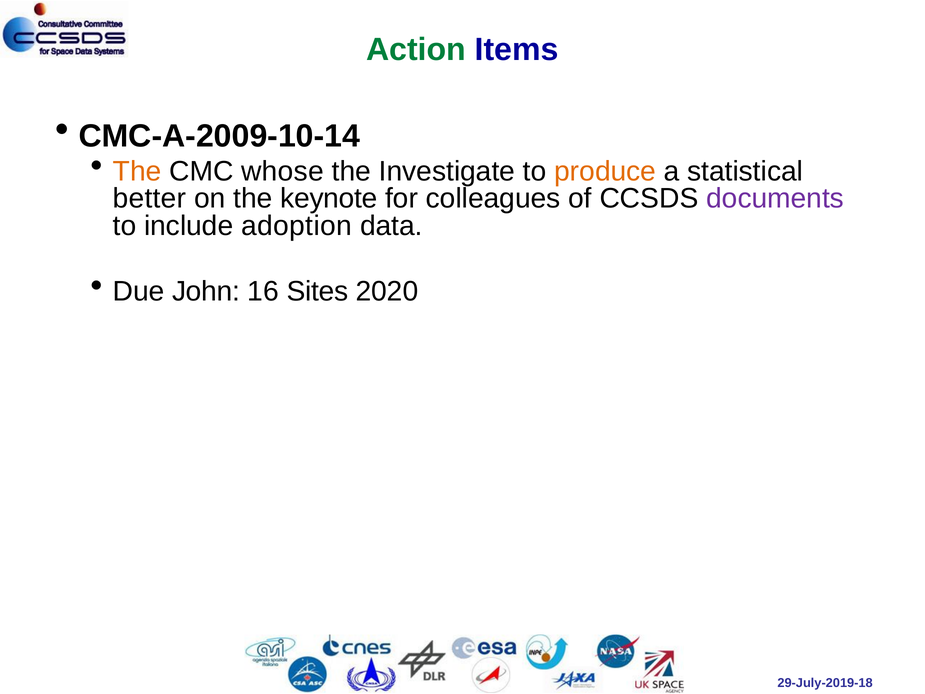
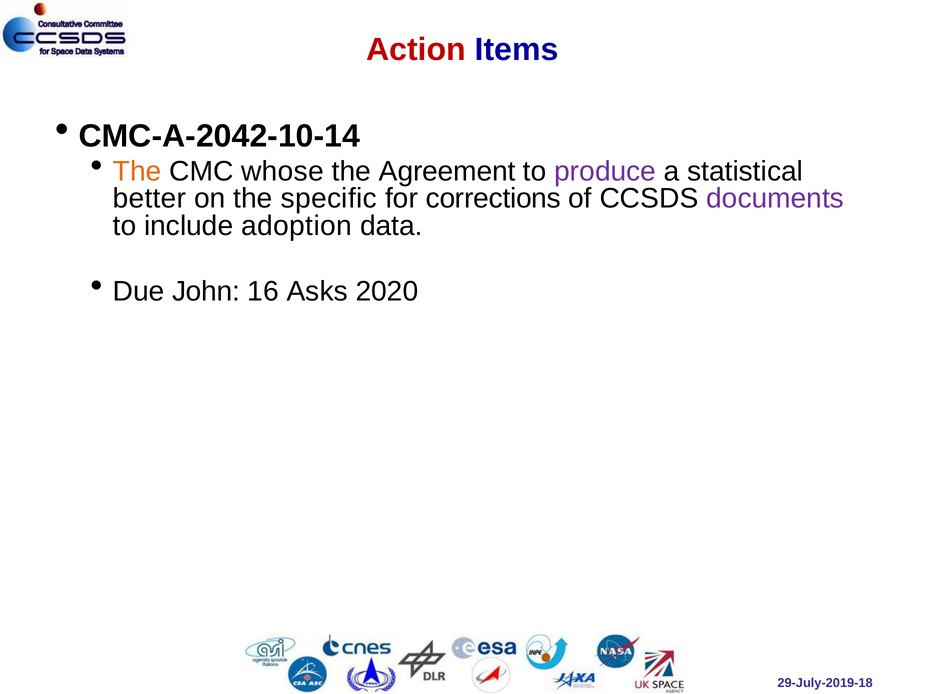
Action colour: green -> red (416, 49)
CMC-A-2009-10-14: CMC-A-2009-10-14 -> CMC-A-2042-10-14 (219, 136)
Investigate: Investigate -> Agreement (447, 171)
produce colour: orange -> purple (605, 171)
keynote: keynote -> specific (329, 199)
colleagues: colleagues -> corrections (493, 199)
Sites: Sites -> Asks (317, 291)
